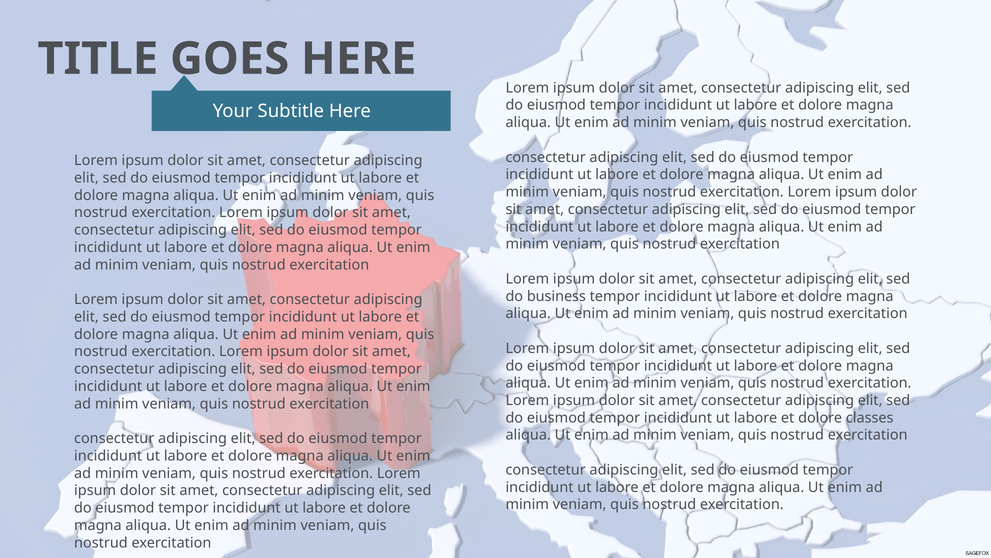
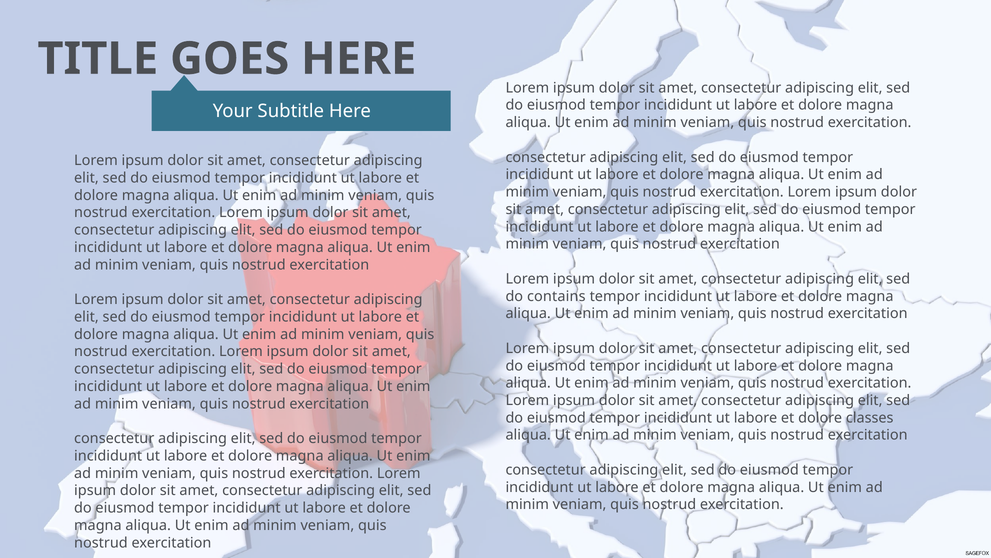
business: business -> contains (556, 296)
